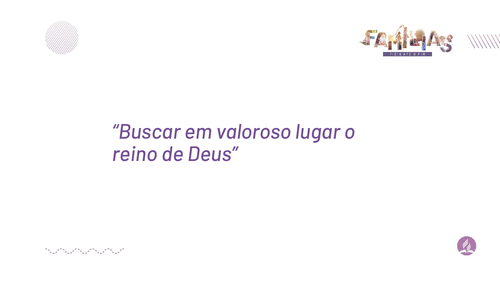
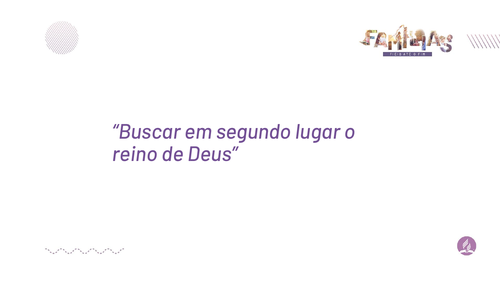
valoroso: valoroso -> segundo (254, 132)
